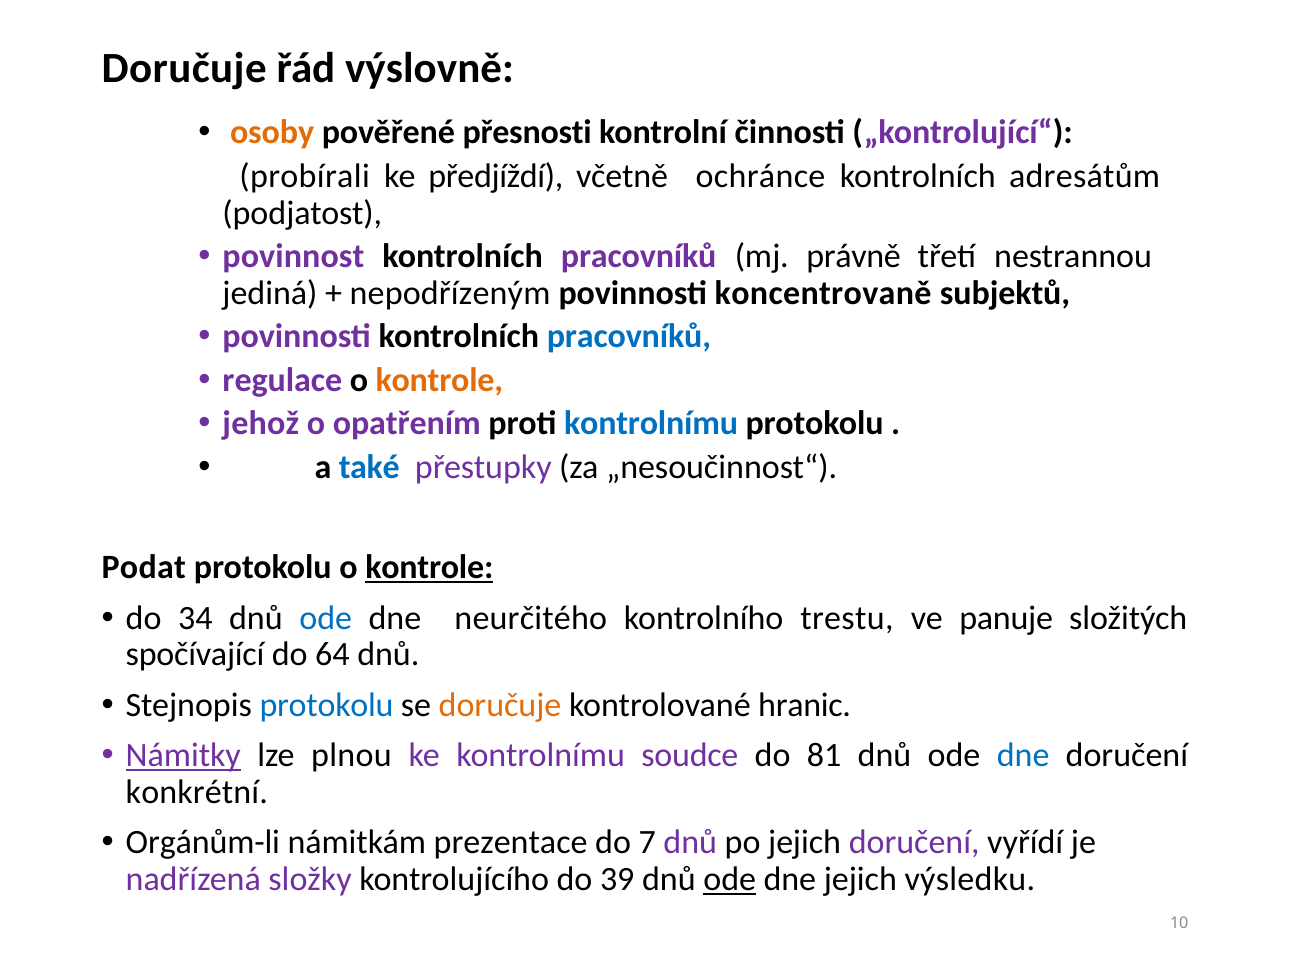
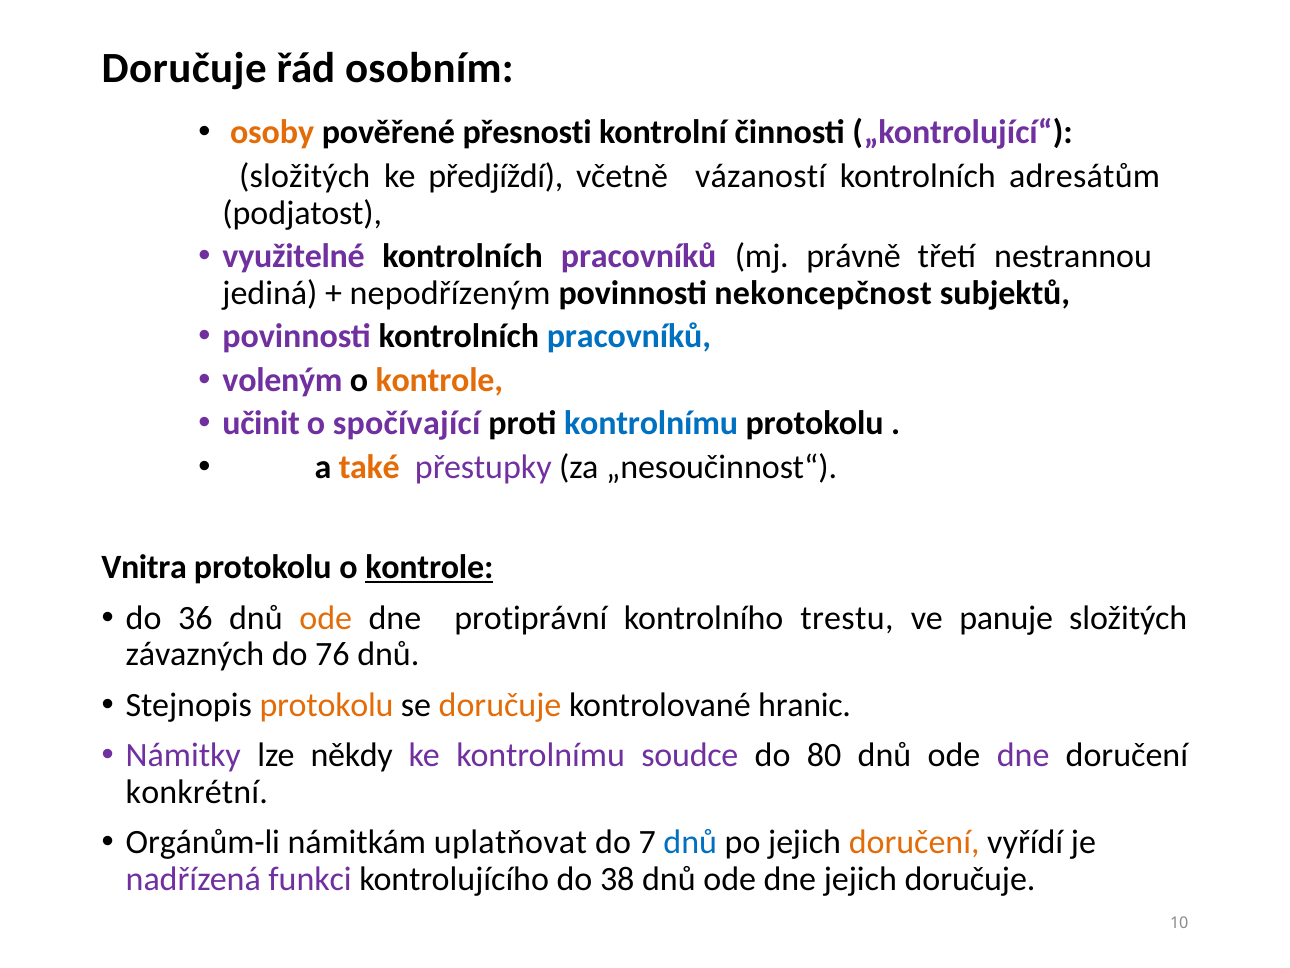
výslovně: výslovně -> osobním (429, 68)
probírali: probírali -> složitých (305, 176)
ochránce: ochránce -> vázaností (761, 176)
povinnost: povinnost -> využitelné (294, 256)
koncentrovaně: koncentrovaně -> nekoncepčnost (823, 293)
regulace: regulace -> voleným (282, 380)
jehož: jehož -> učinit (261, 423)
opatřením: opatřením -> spočívající (407, 423)
také colour: blue -> orange (369, 467)
Podat: Podat -> Vnitra (144, 567)
34: 34 -> 36 (195, 618)
ode colour: blue -> orange (326, 618)
neurčitého: neurčitého -> protiprávní (531, 618)
spočívající: spočívající -> závazných (195, 654)
64: 64 -> 76 (332, 654)
protokolu colour: blue -> orange (327, 705)
Námitky underline: present -> none (183, 755)
plnou: plnou -> někdy (352, 755)
81: 81 -> 80 (824, 755)
dne colour: blue -> purple (1023, 755)
prezentace: prezentace -> uplatňovat (510, 842)
dnů colour: purple -> blue (690, 842)
doručení colour: purple -> orange (914, 842)
složky: složky -> funkci (310, 879)
39: 39 -> 38 (617, 879)
ode underline: present -> none (730, 879)
jejich výsledku: výsledku -> doručuje (970, 879)
